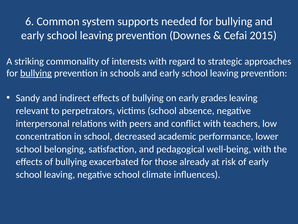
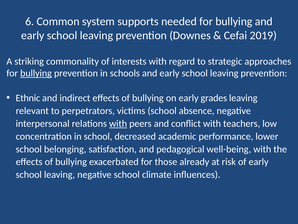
2015: 2015 -> 2019 (263, 35)
Sandy: Sandy -> Ethnic (28, 98)
with underline: none -> present (118, 123)
